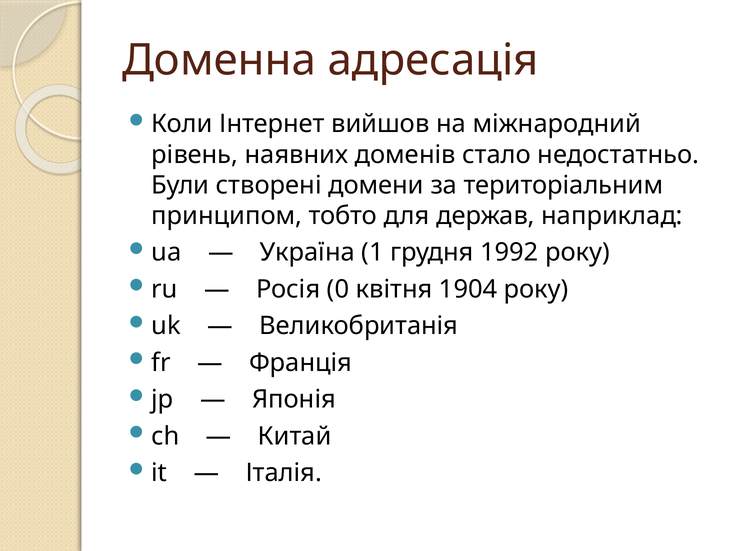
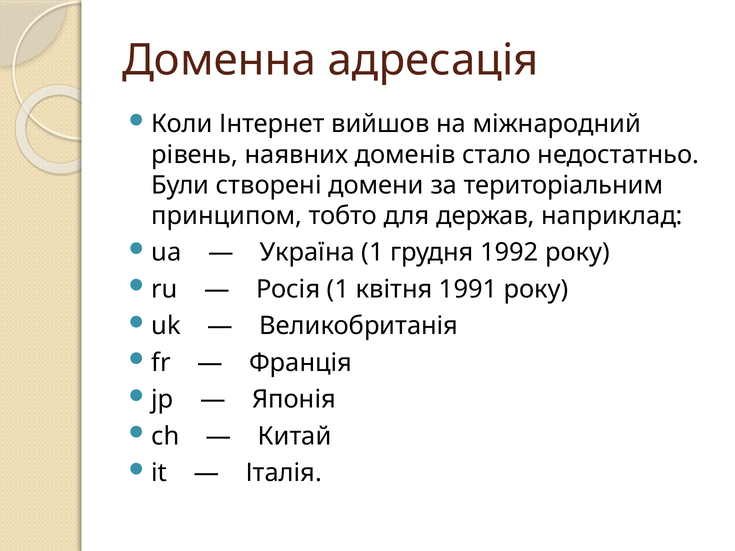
Росія 0: 0 -> 1 (338, 289)
1904: 1904 -> 1991 (468, 289)
